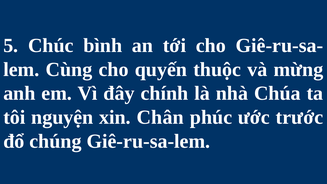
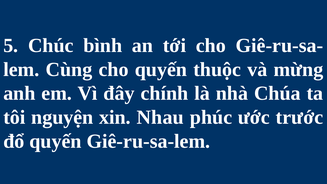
Chân: Chân -> Nhau (160, 117)
đổ chúng: chúng -> quyến (55, 141)
